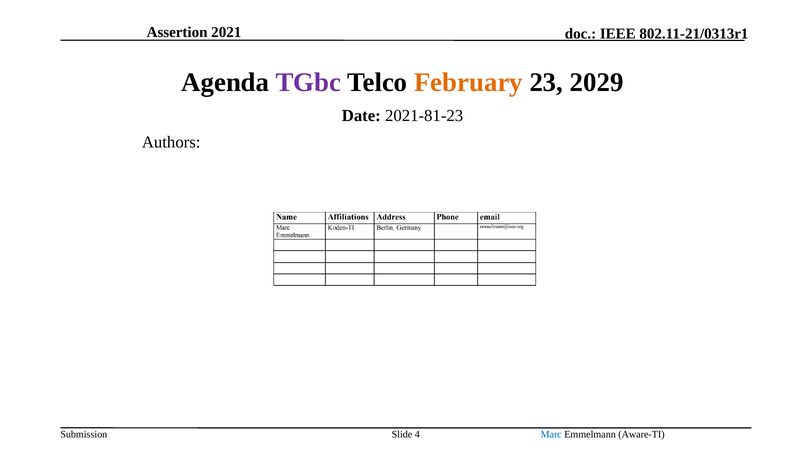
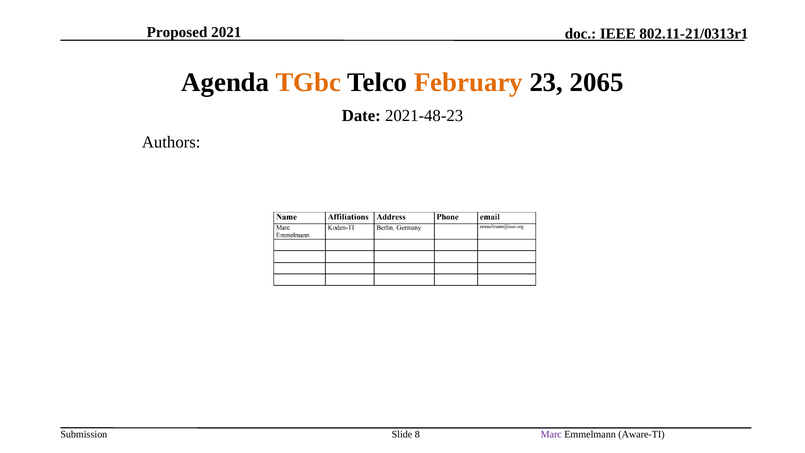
Assertion: Assertion -> Proposed (177, 32)
TGbc colour: purple -> orange (308, 82)
2029: 2029 -> 2065 (597, 82)
2021-81-23: 2021-81-23 -> 2021-48-23 (424, 116)
4: 4 -> 8 (417, 434)
Marc colour: blue -> purple (551, 434)
